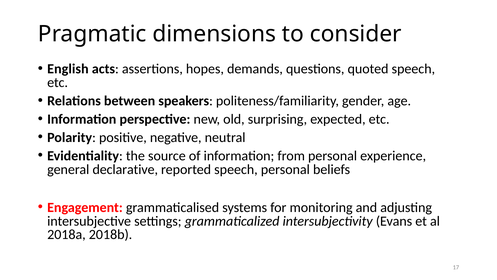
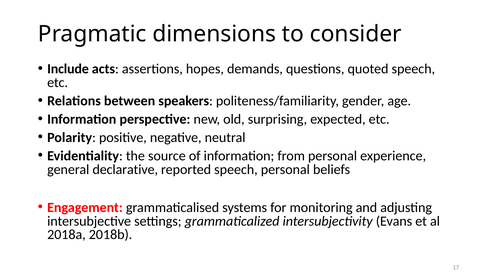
English: English -> Include (68, 69)
